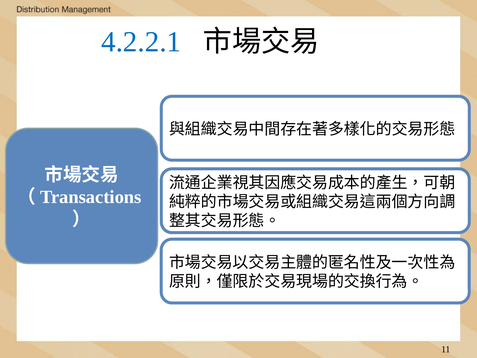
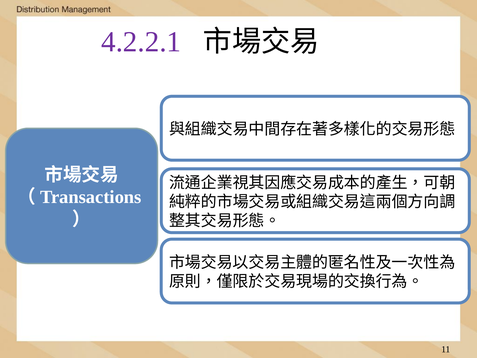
4.2.2.1 colour: blue -> purple (141, 42)
